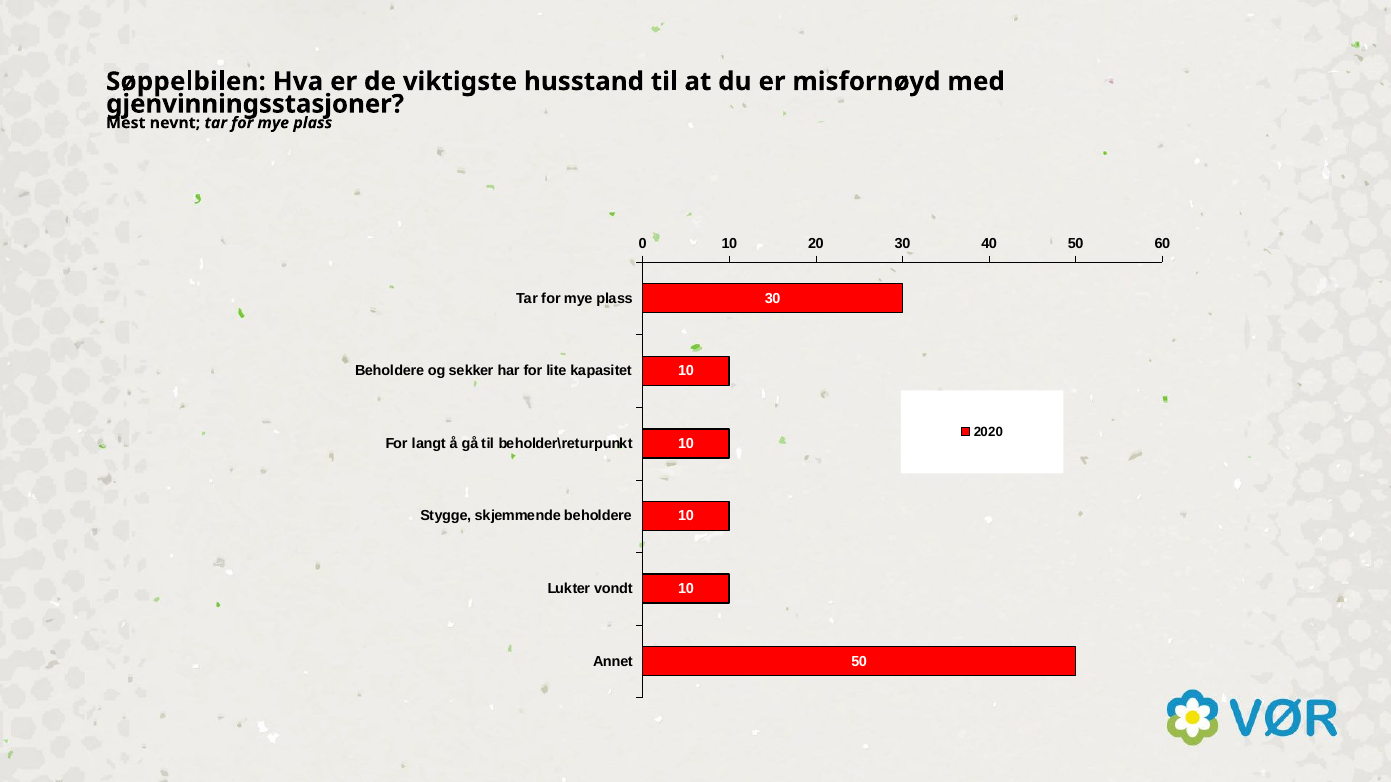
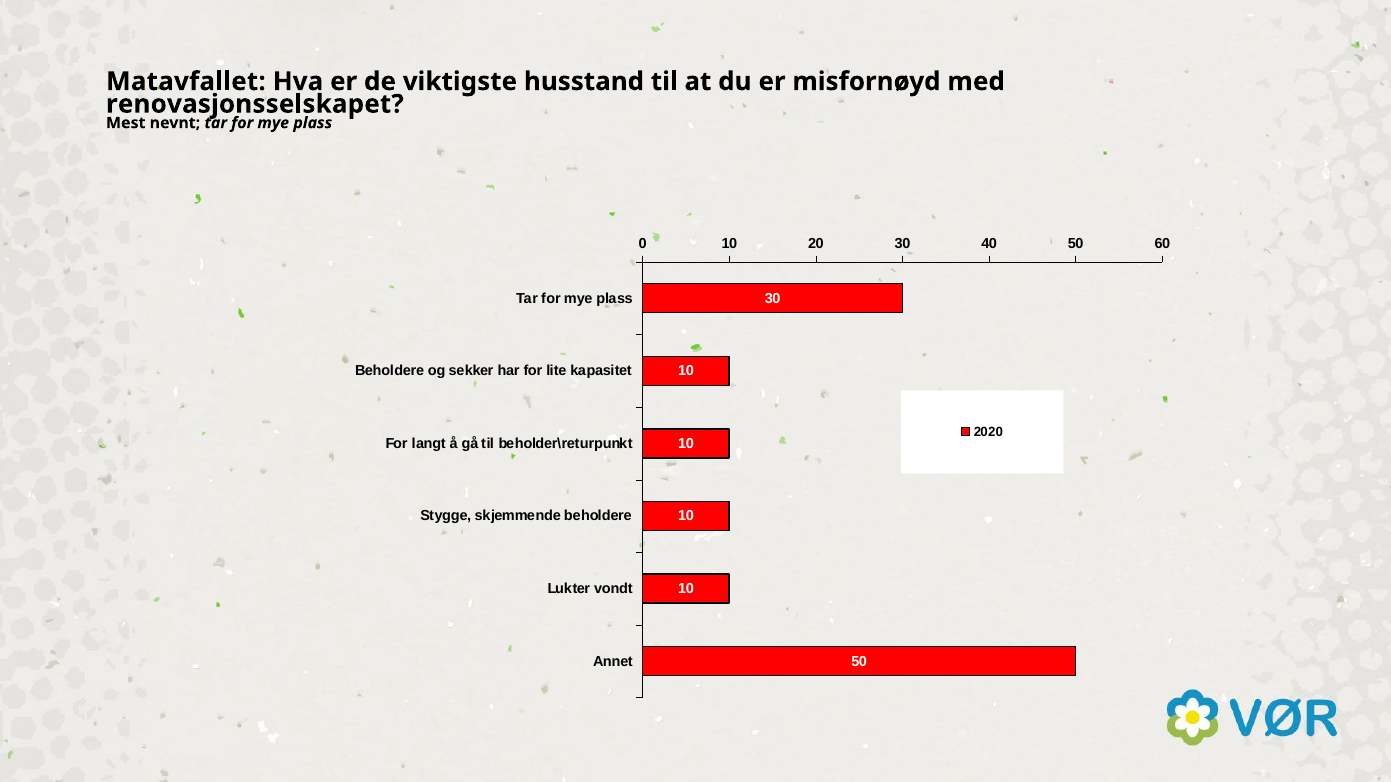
Søppelbilen: Søppelbilen -> Matavfallet (186, 82)
gjenvinningsstasjoner: gjenvinningsstasjoner -> renovasjonsselskapet (255, 104)
